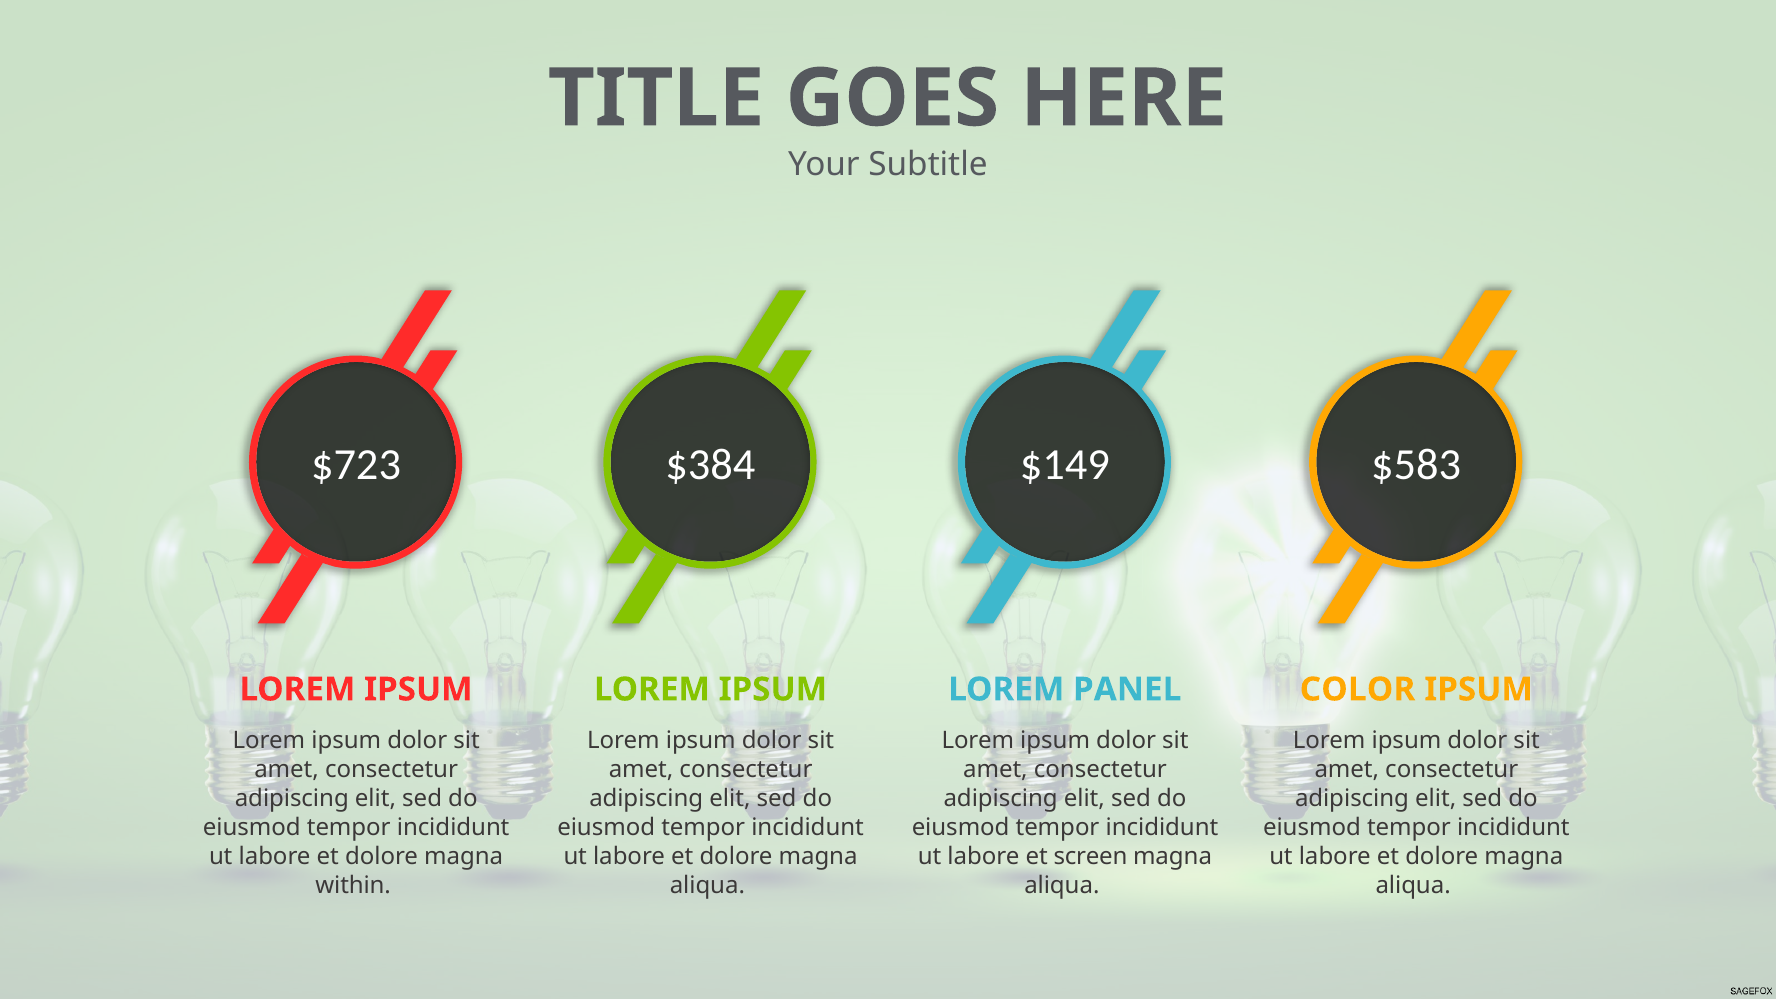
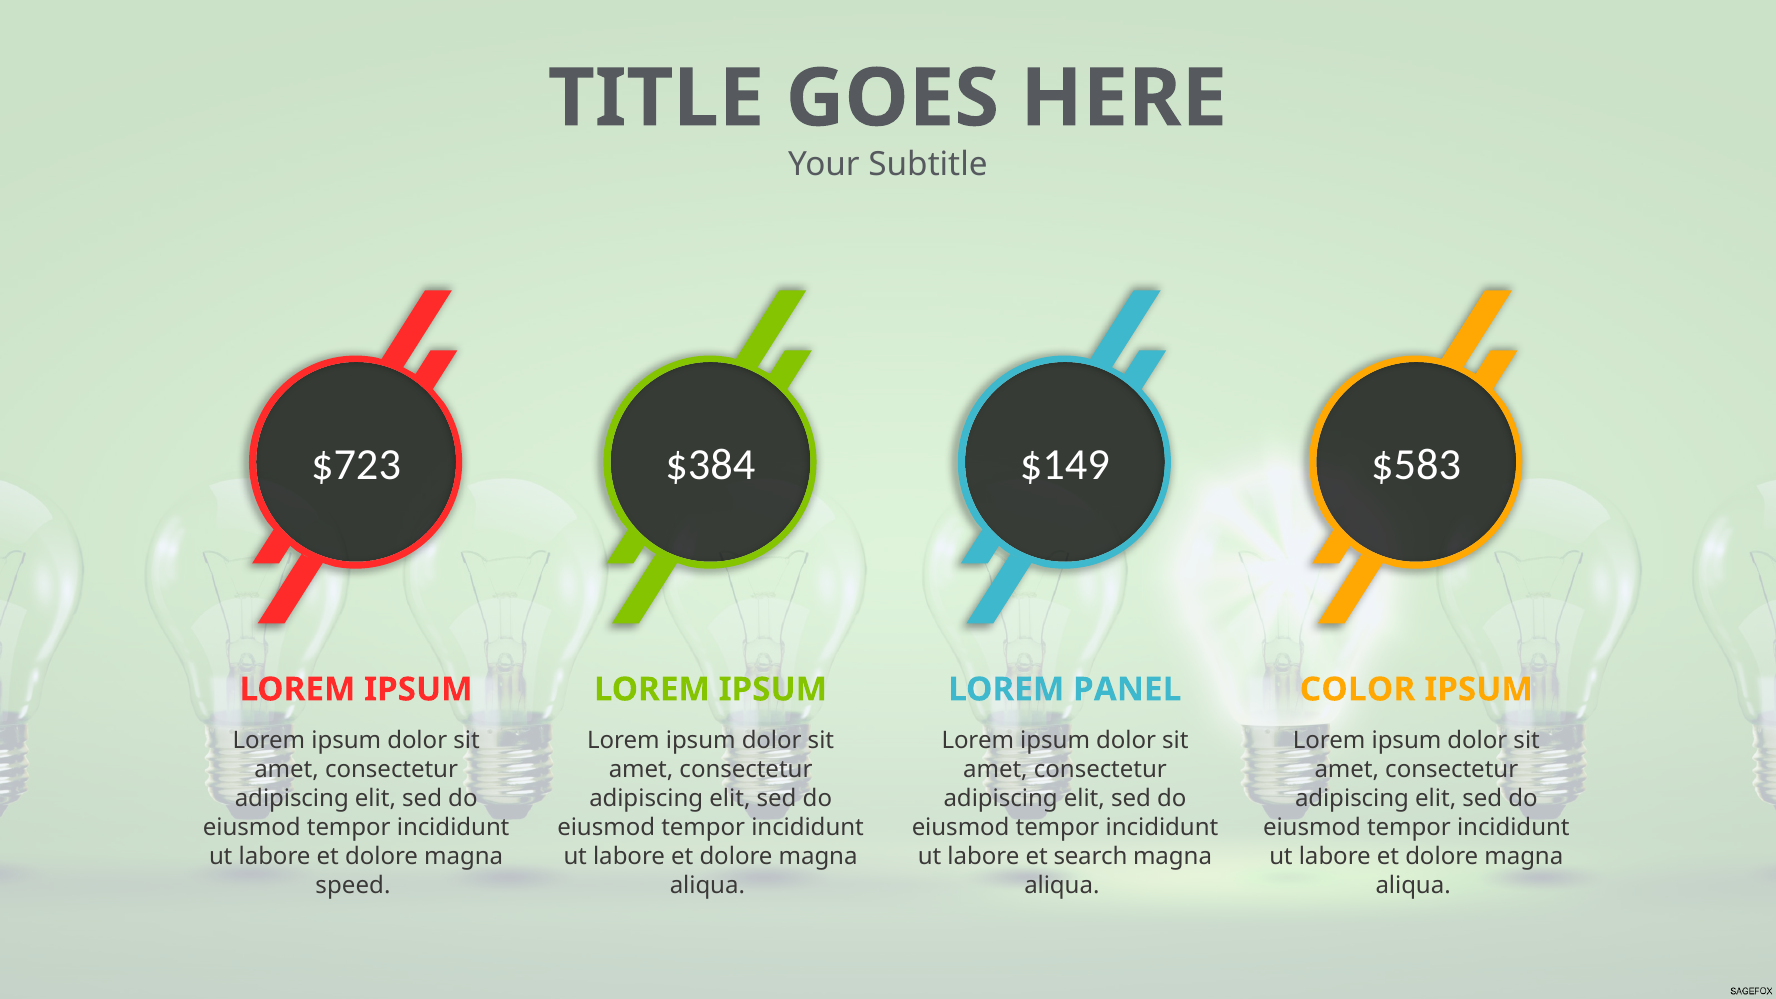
screen: screen -> search (1091, 857)
within: within -> speed (353, 885)
